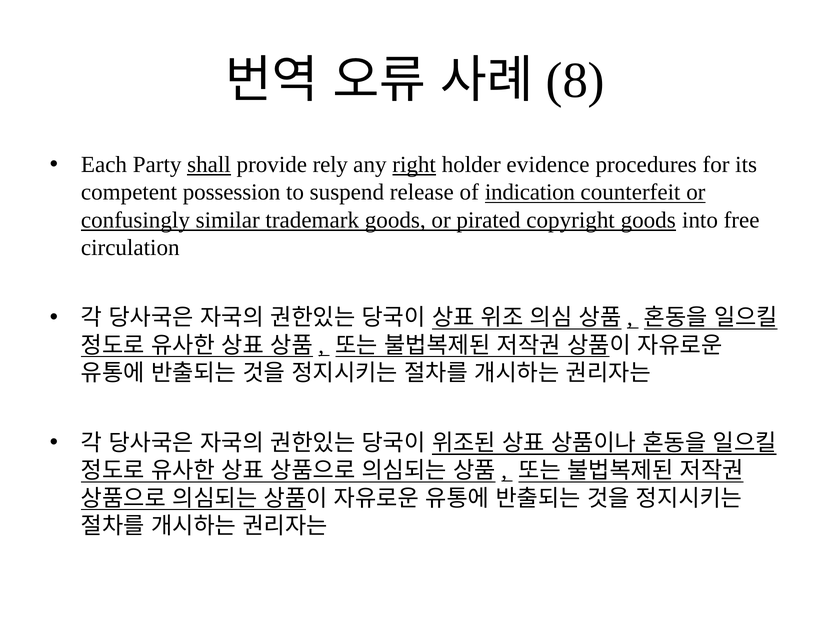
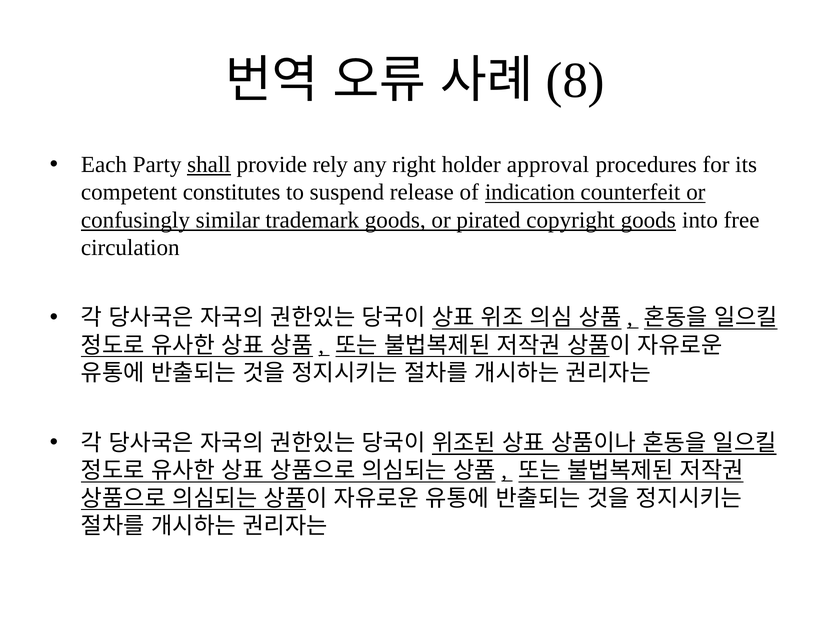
right underline: present -> none (414, 165)
evidence: evidence -> approval (548, 165)
possession: possession -> constitutes (232, 193)
